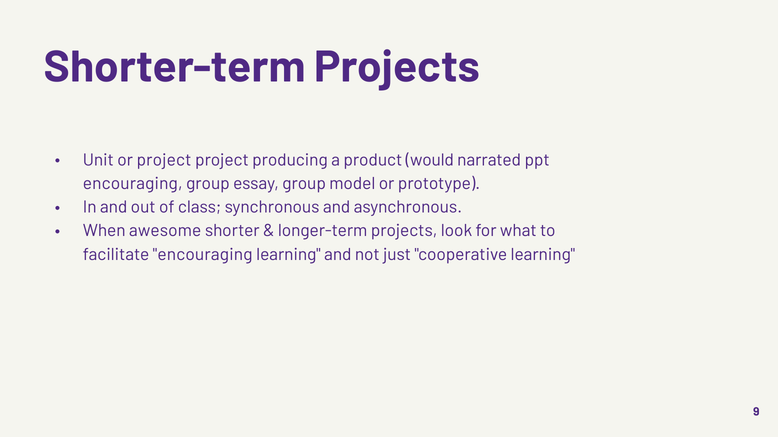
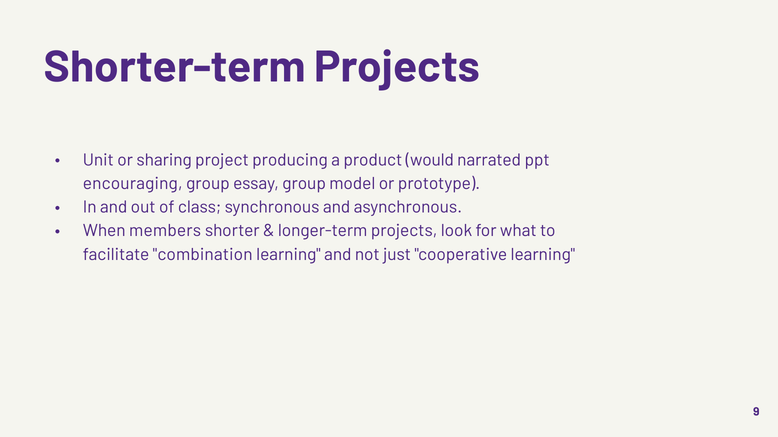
or project: project -> sharing (164, 160)
awesome: awesome -> members (165, 231)
facilitate encouraging: encouraging -> combination (203, 255)
